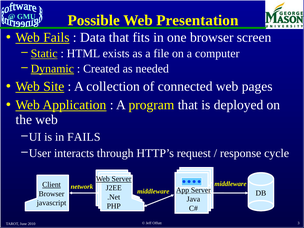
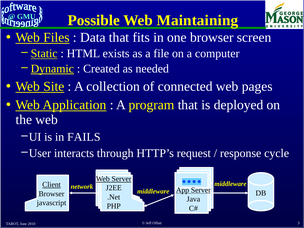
Presentation: Presentation -> Maintaining (197, 20)
Web Fails: Fails -> Files (56, 37)
